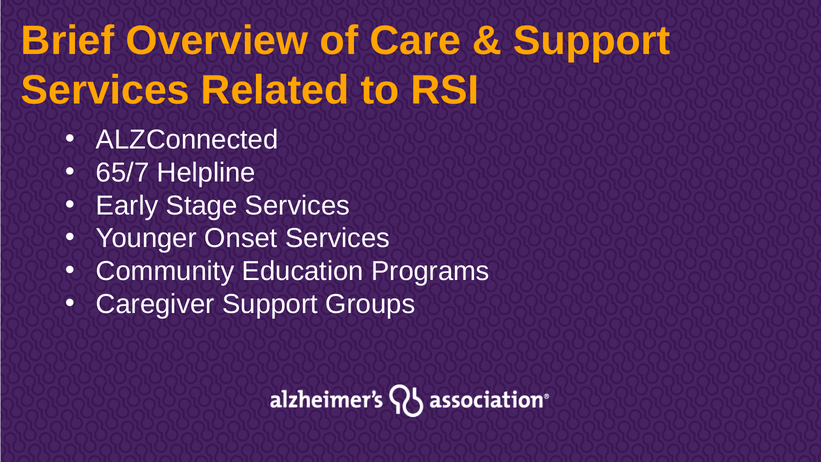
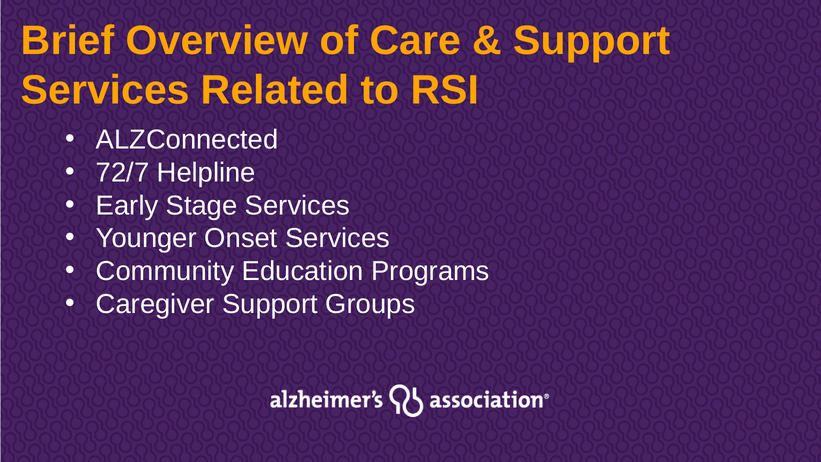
65/7: 65/7 -> 72/7 (123, 173)
